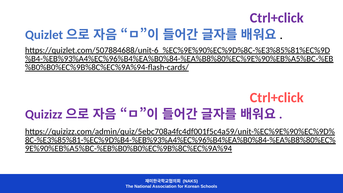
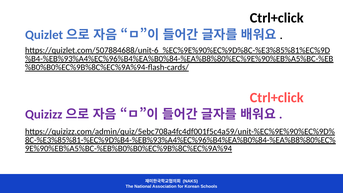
Ctrl+click colour: purple -> black (277, 18)
